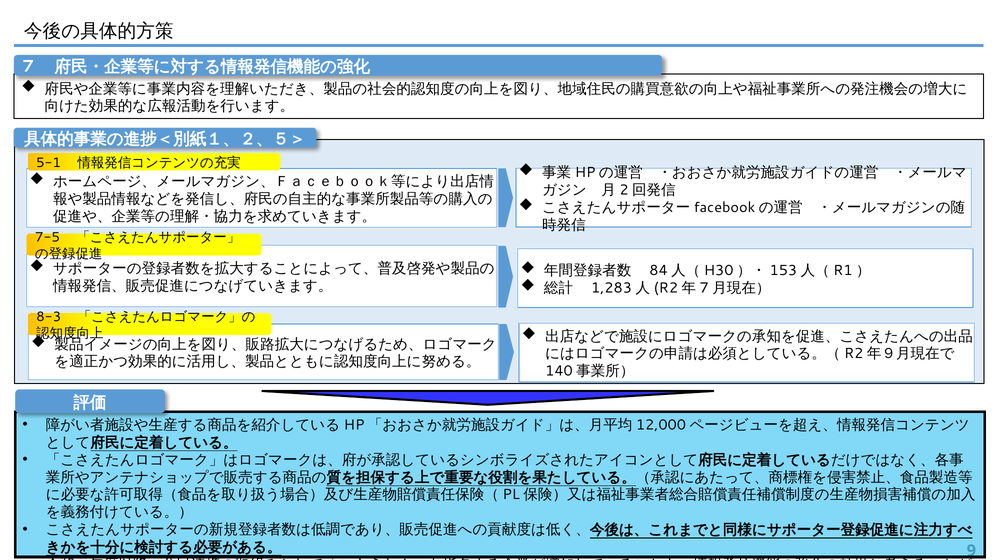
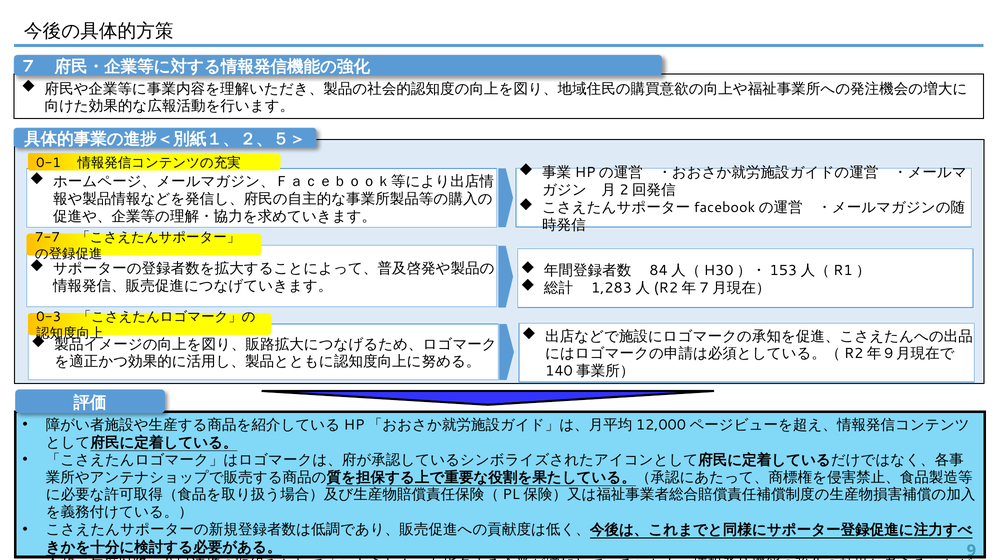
5-1: 5-1 -> 0-1 (49, 162)
7-5: 7-5 -> 7-7 (47, 237)
8-3: 8-3 -> 0-3 (49, 317)
